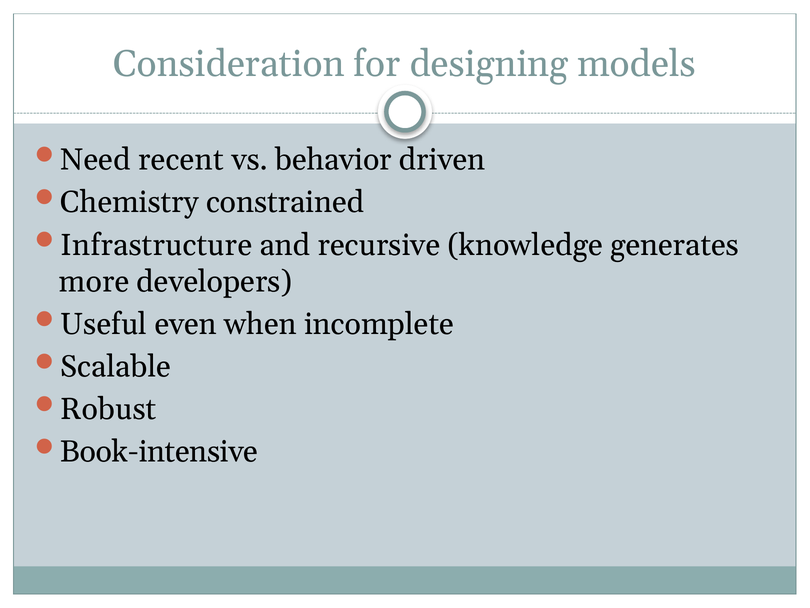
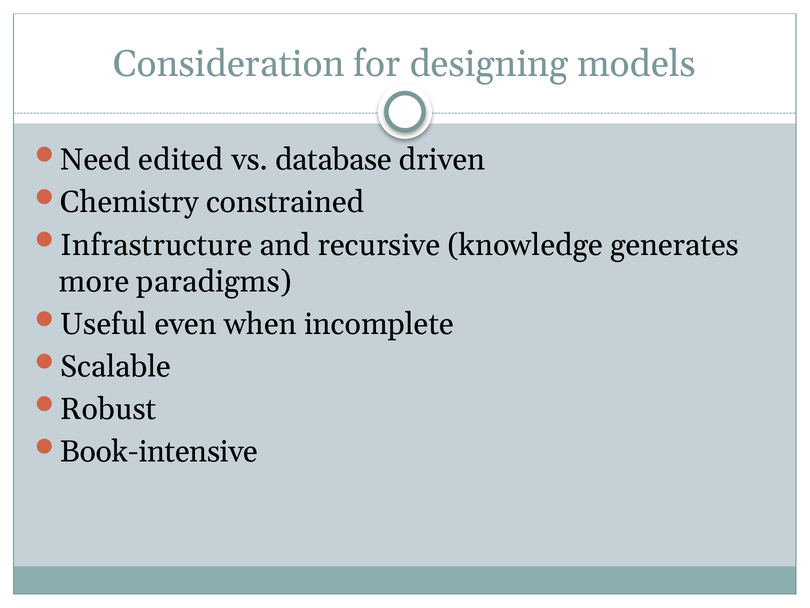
recent: recent -> edited (181, 160)
behavior: behavior -> database (334, 160)
developers: developers -> paradigms (214, 281)
